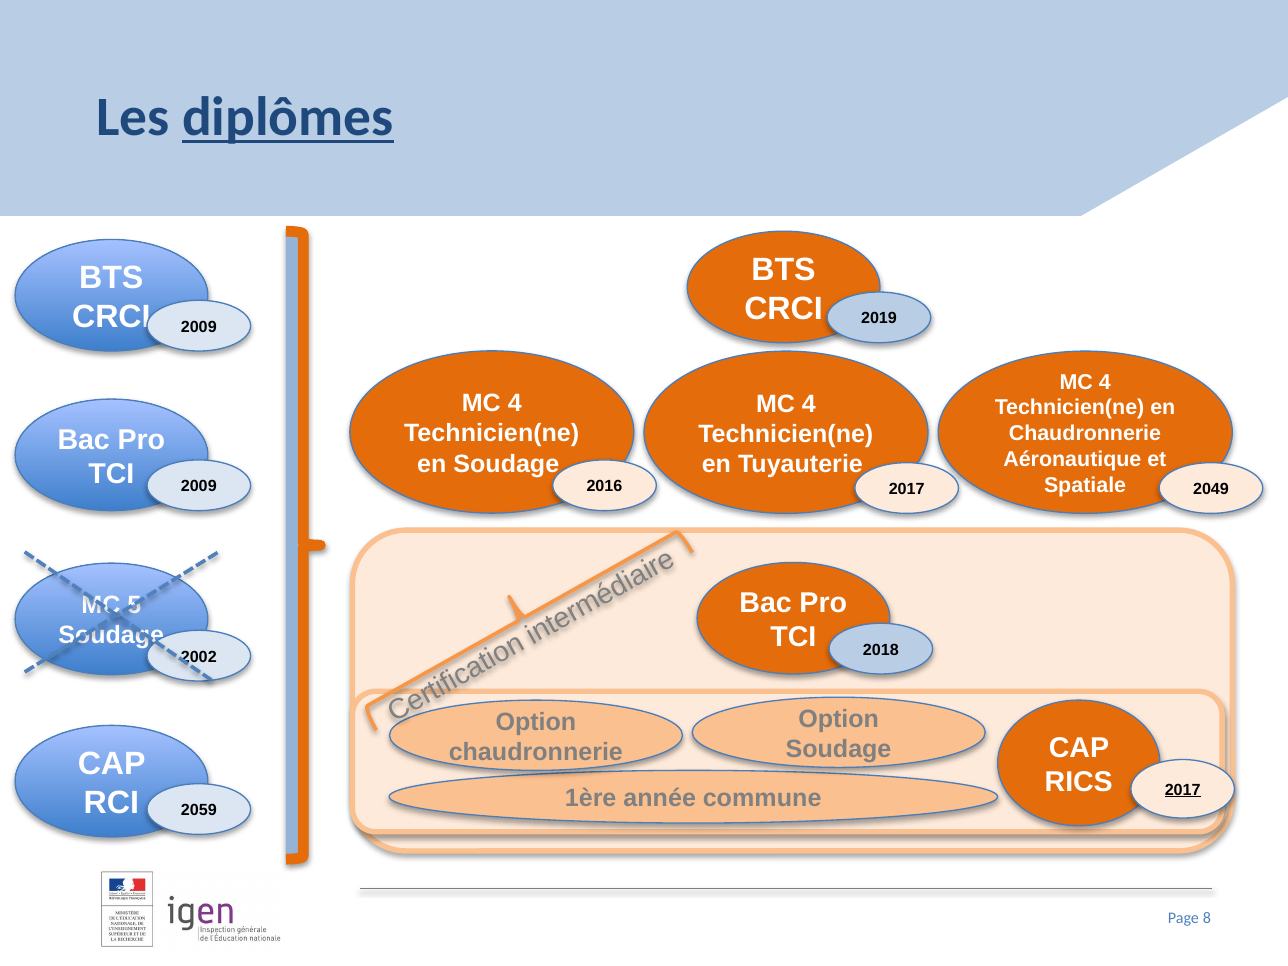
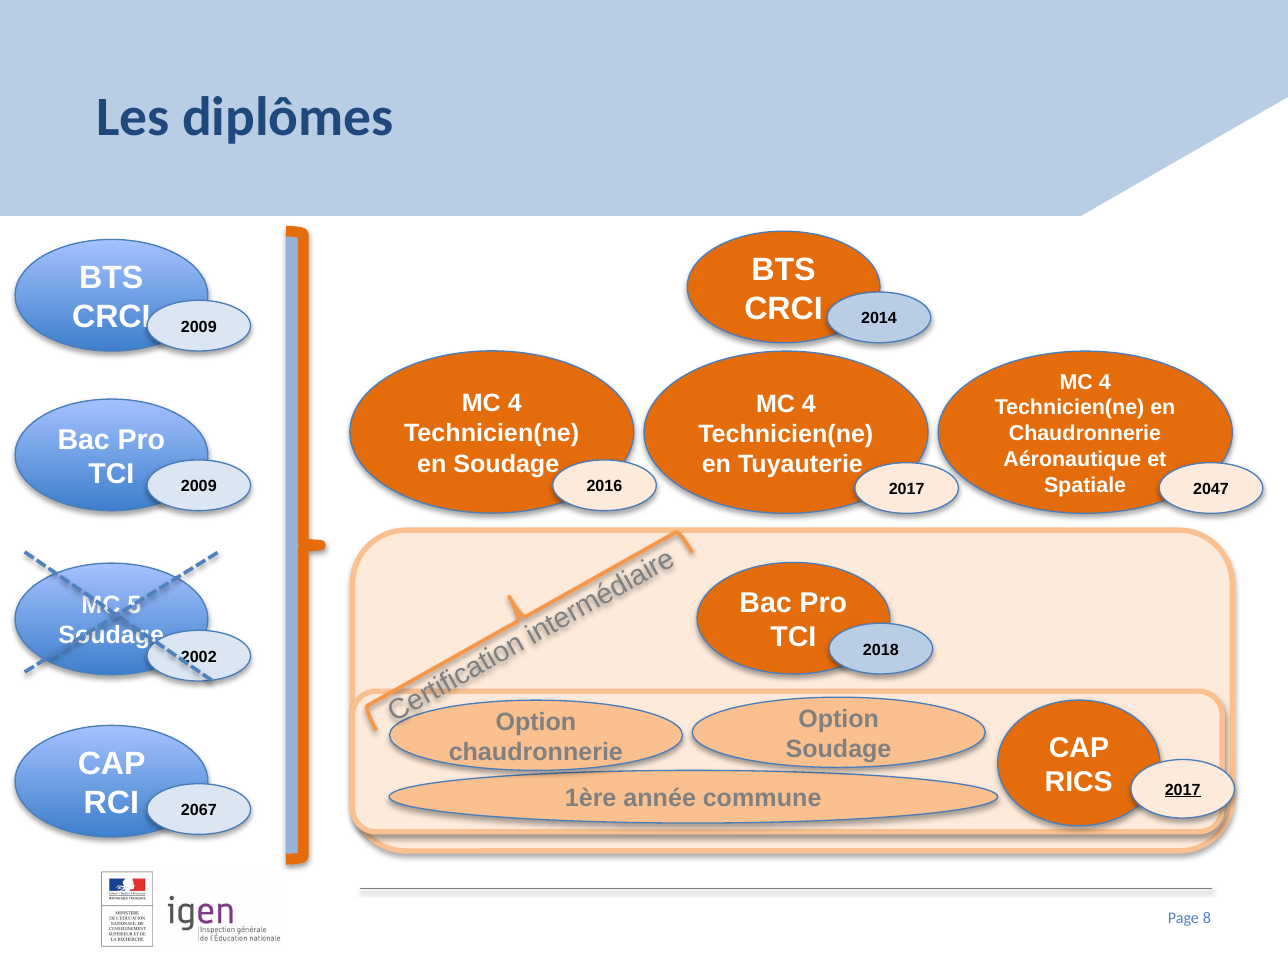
diplômes underline: present -> none (288, 118)
2019: 2019 -> 2014 (879, 318)
2049: 2049 -> 2047 (1211, 489)
2059: 2059 -> 2067 (199, 810)
